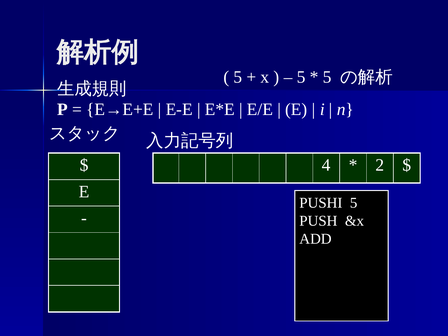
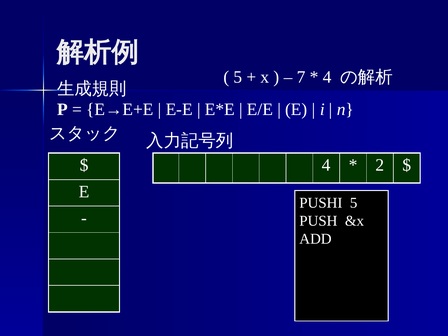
5: 5 -> 7 (301, 77)
5: 5 -> 4 (327, 77)
